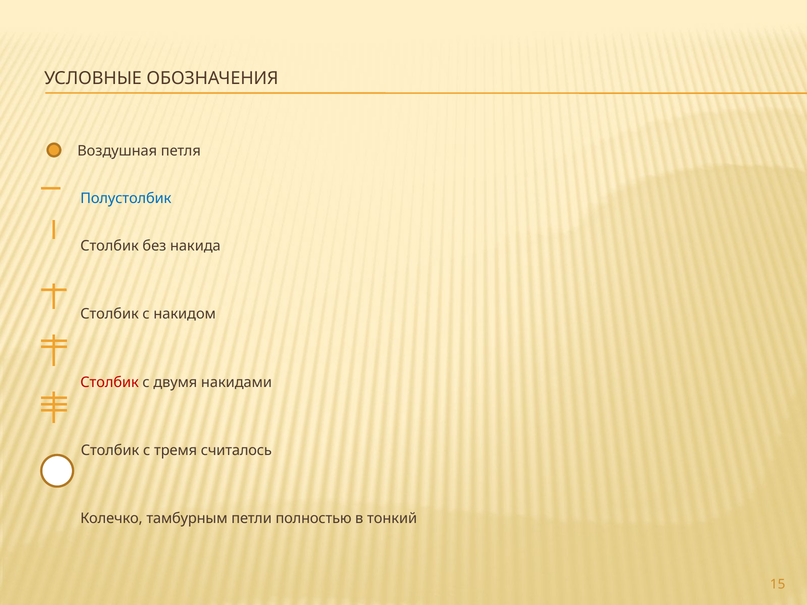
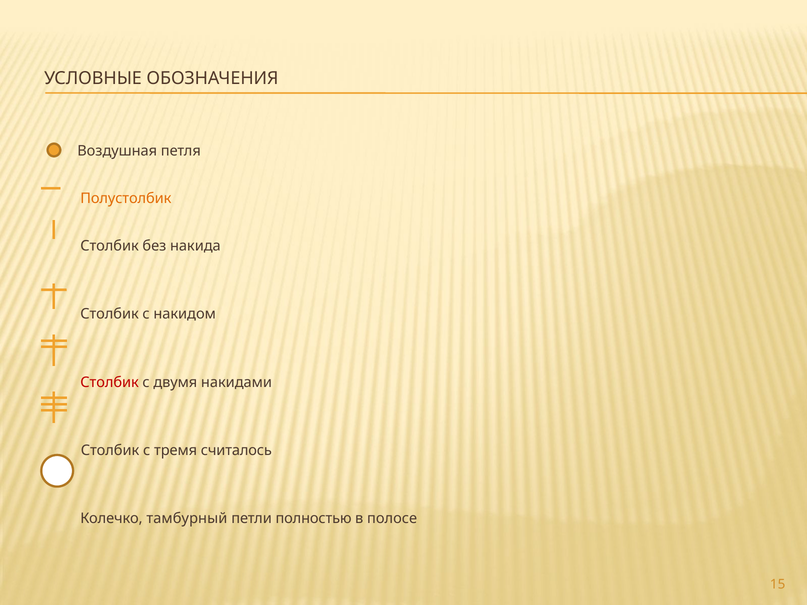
Полустолбик colour: blue -> orange (126, 198)
тамбурным: тамбурным -> тамбурный (187, 519)
тонкий: тонкий -> полосе (392, 519)
